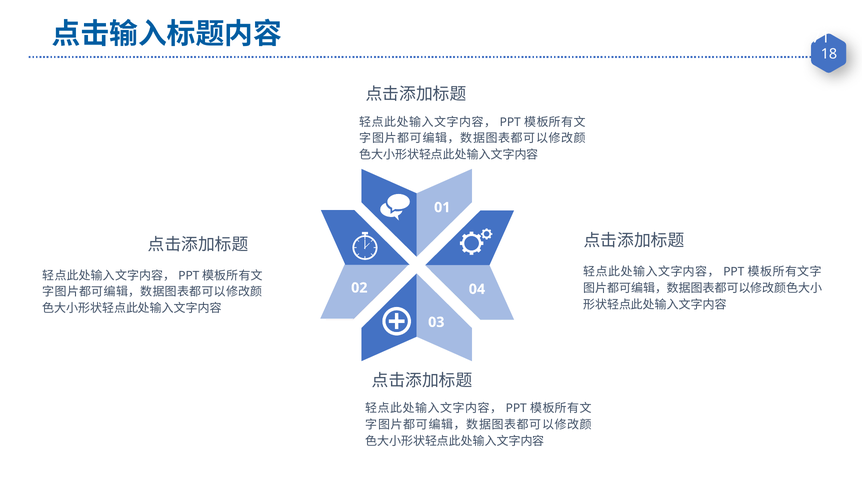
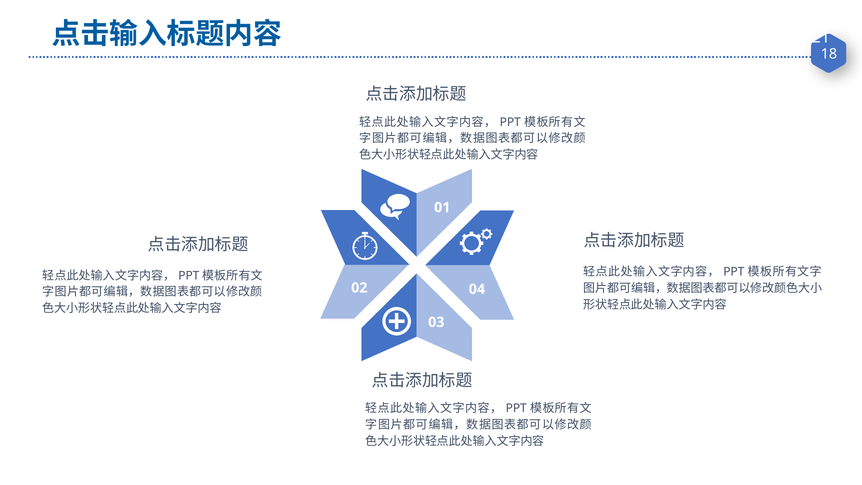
71: 71 -> 21 (821, 37)
